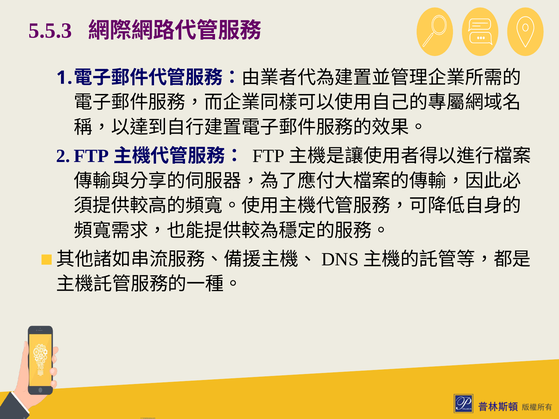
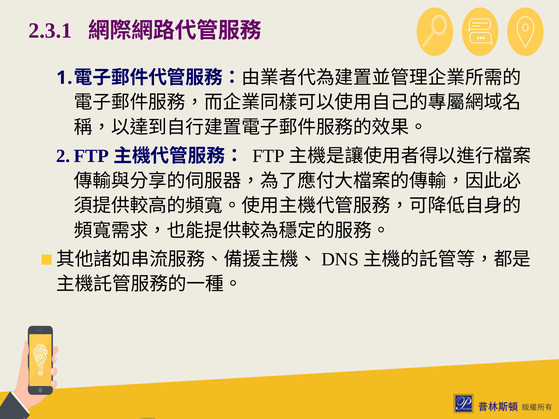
5.5.3: 5.5.3 -> 2.3.1 (50, 31)
